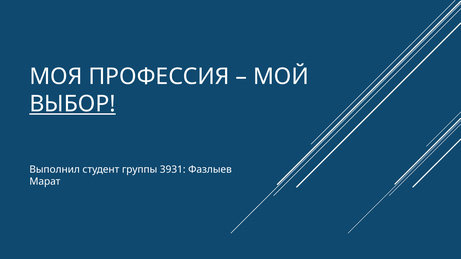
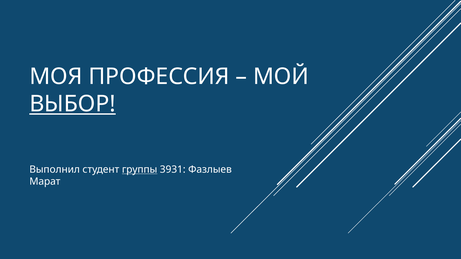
группы underline: none -> present (140, 170)
